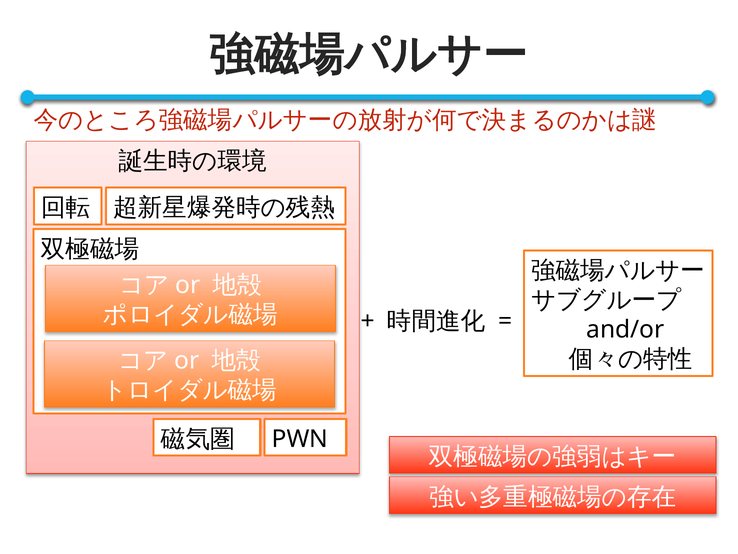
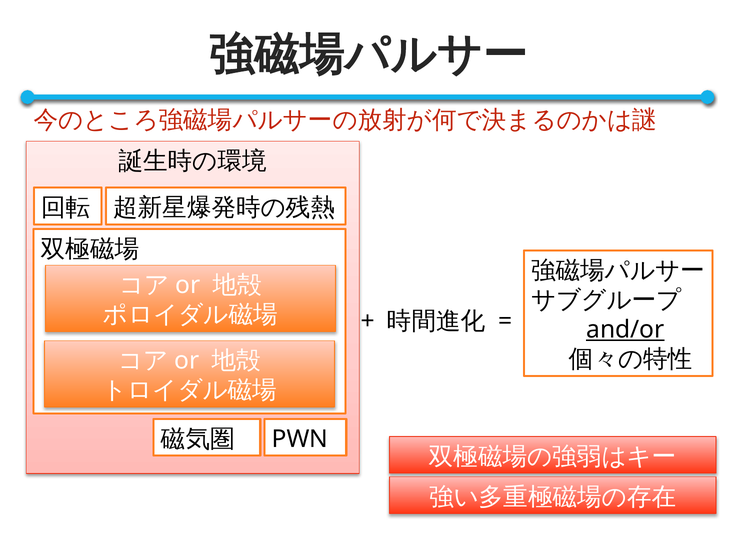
and/or underline: none -> present (625, 329)
